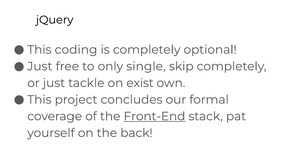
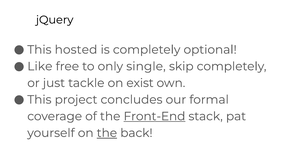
coding: coding -> hosted (76, 50)
Just: Just -> Like (40, 66)
the underline: none -> present (107, 133)
